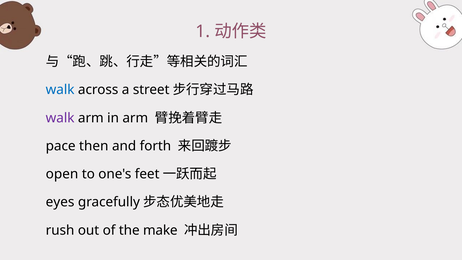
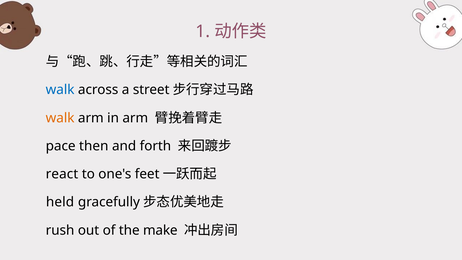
walk colour: purple -> orange (60, 118)
open: open -> react (62, 174)
eyes: eyes -> held (60, 202)
